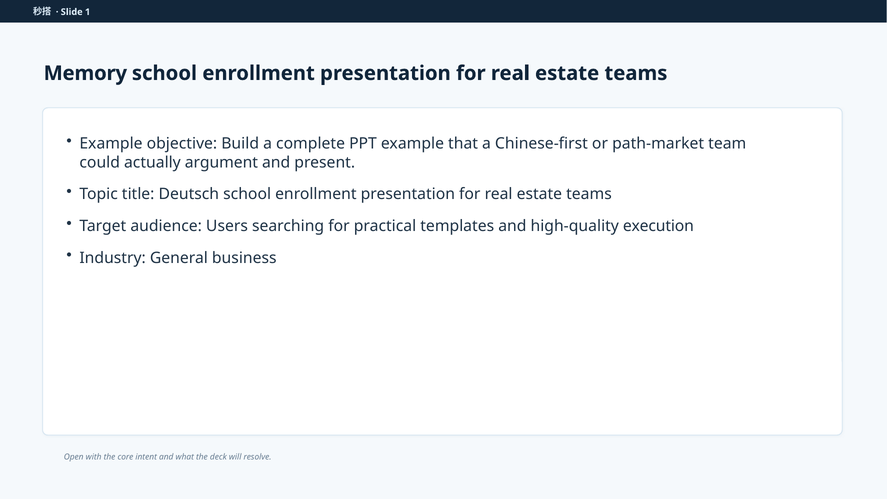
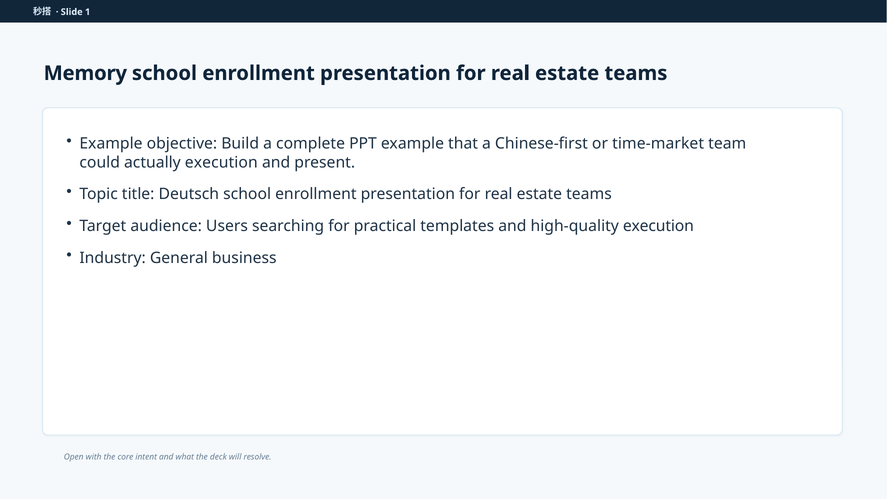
path-market: path-market -> time-market (658, 144)
actually argument: argument -> execution (221, 162)
